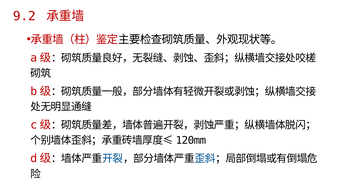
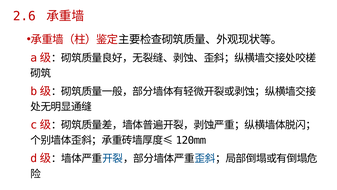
9.2: 9.2 -> 2.6 (24, 16)
